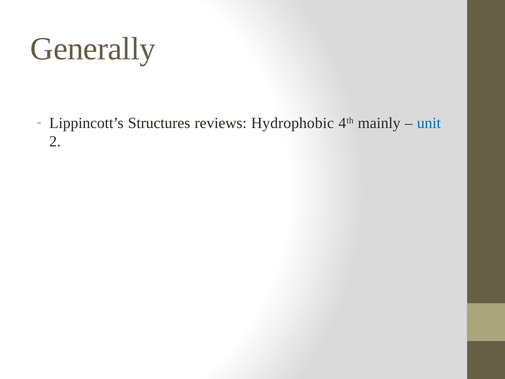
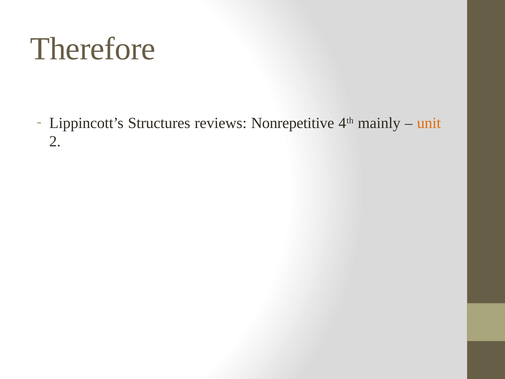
Generally: Generally -> Therefore (93, 49)
Hydrophobic: Hydrophobic -> Nonrepetitive (293, 123)
unit colour: blue -> orange (429, 123)
